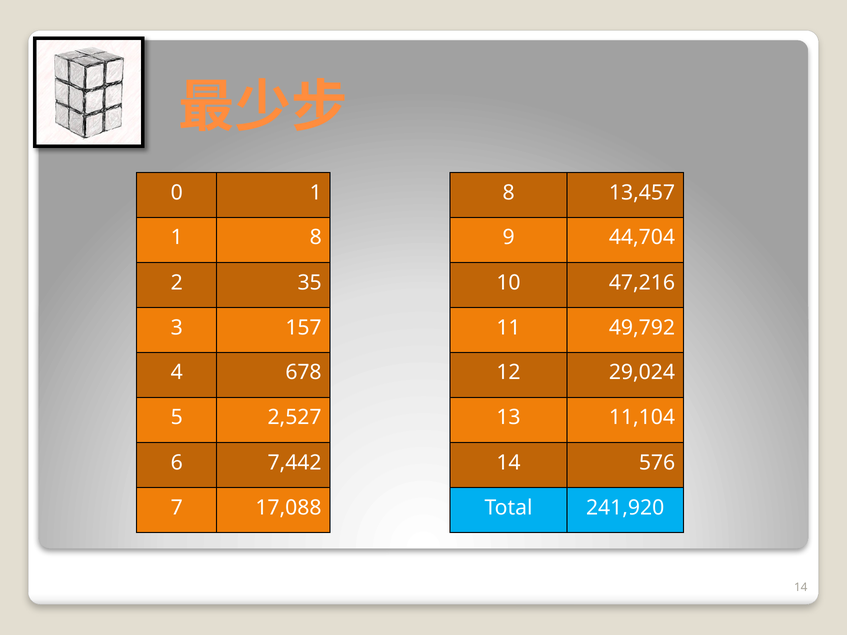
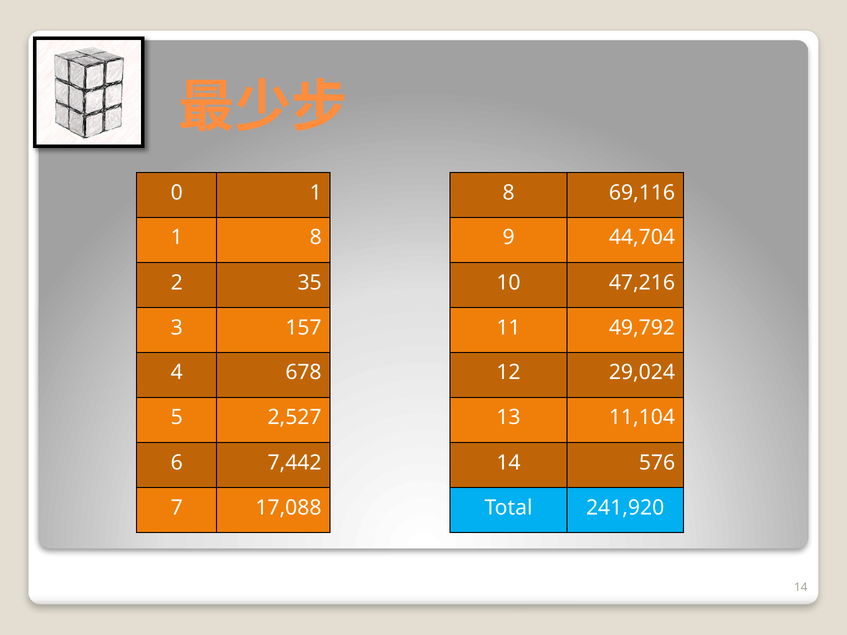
13,457: 13,457 -> 69,116 (642, 193)
